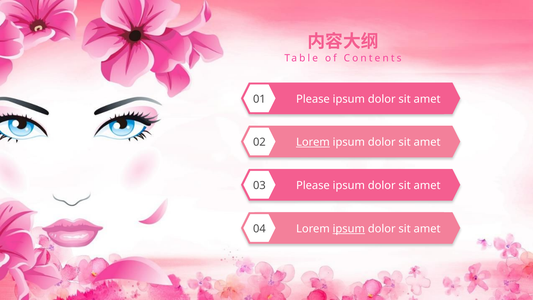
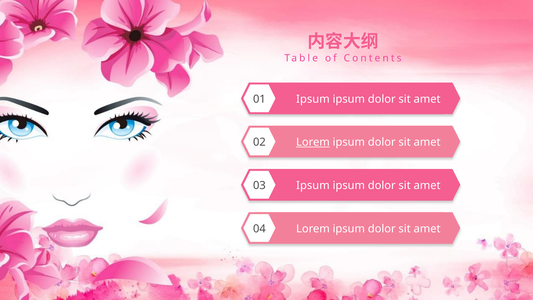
Please: Please -> Ipsum (313, 99)
Please: Please -> Ipsum (313, 185)
ipsum underline: present -> none (349, 229)
